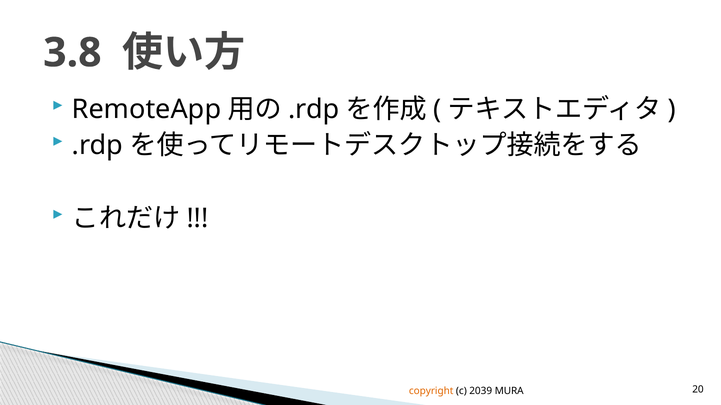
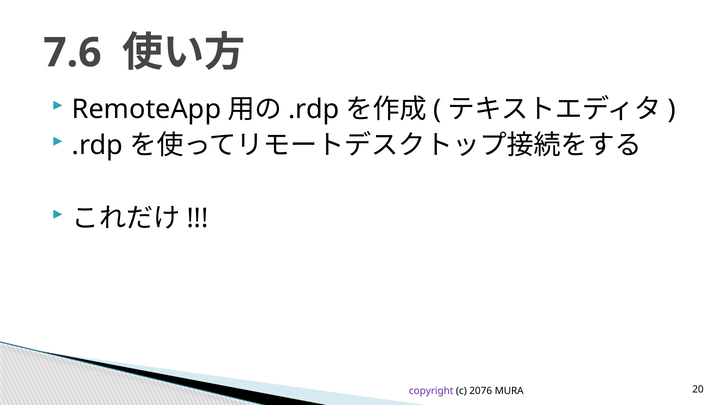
3.8: 3.8 -> 7.6 (72, 53)
copyright colour: orange -> purple (431, 392)
2039: 2039 -> 2076 (481, 392)
